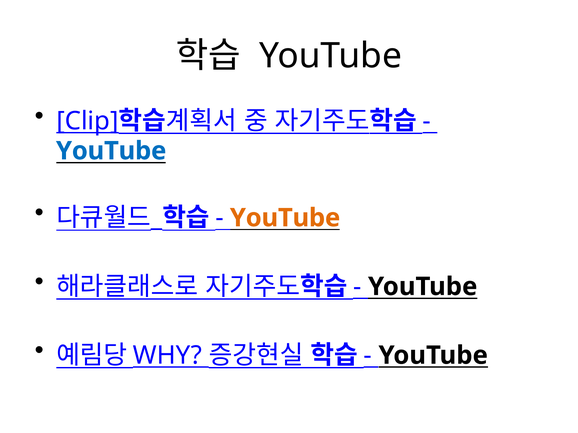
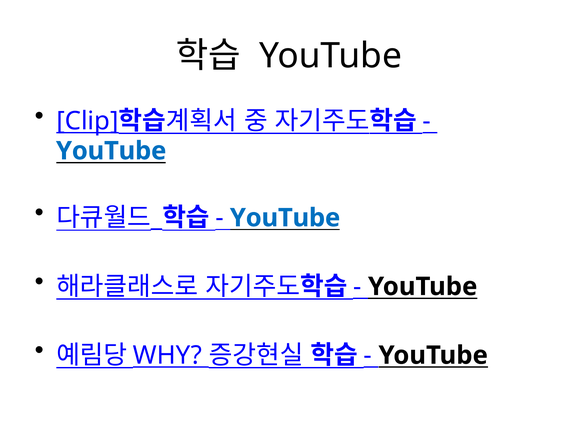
YouTube colour: orange -> blue (285, 218)
